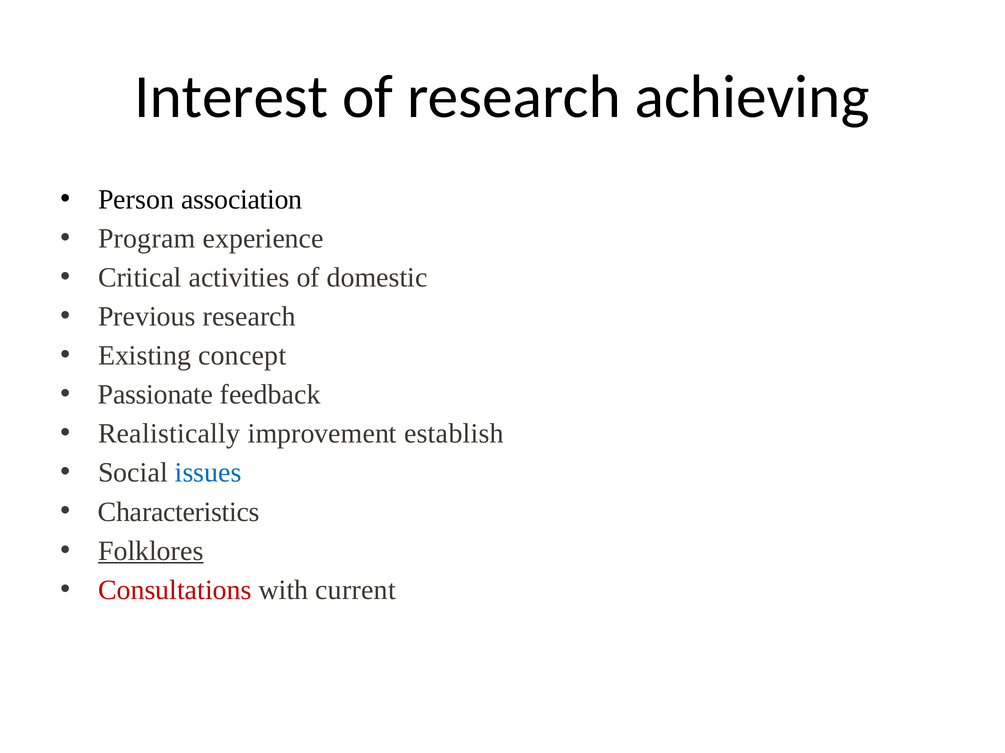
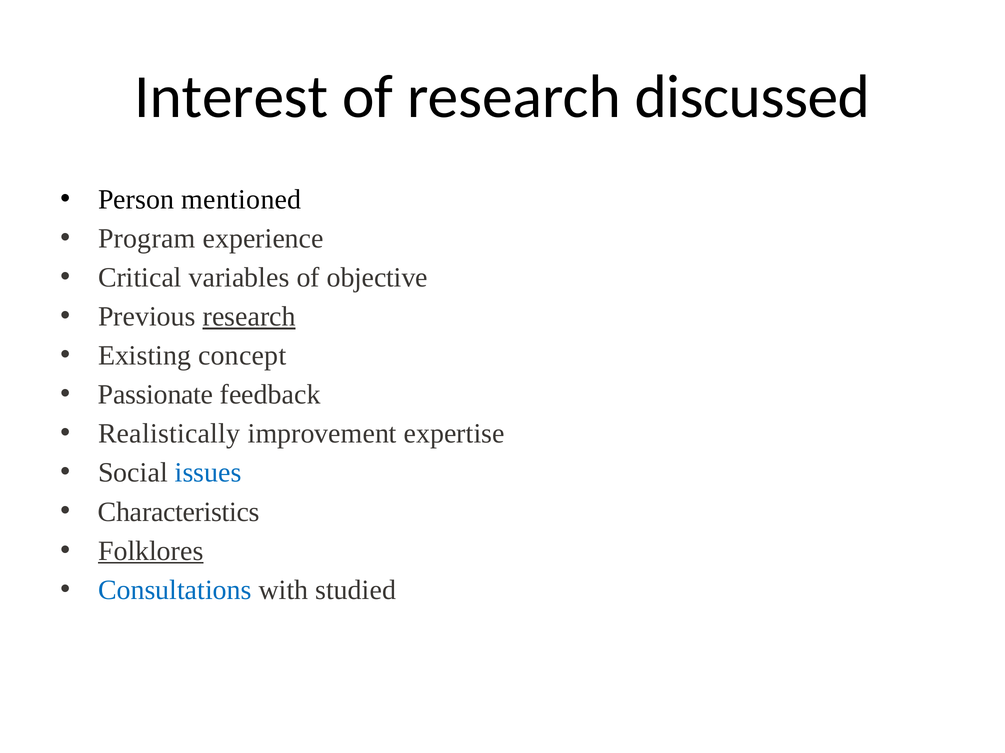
achieving: achieving -> discussed (752, 97)
association: association -> mentioned (241, 200)
activities: activities -> variables (239, 278)
domestic: domestic -> objective (377, 278)
research underline: none -> present (249, 317)
establish: establish -> expertise (454, 434)
Consultations colour: red -> blue (175, 591)
current: current -> studied (356, 591)
